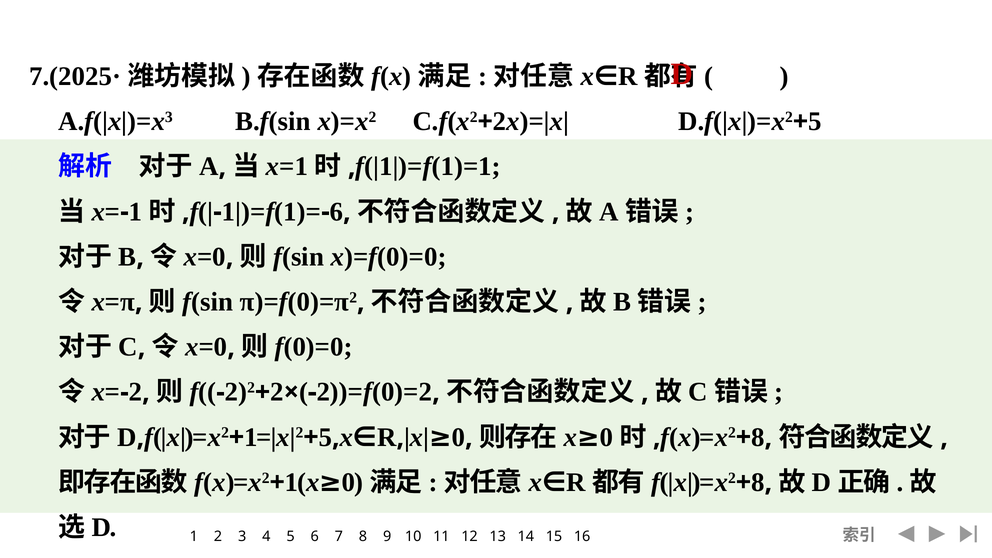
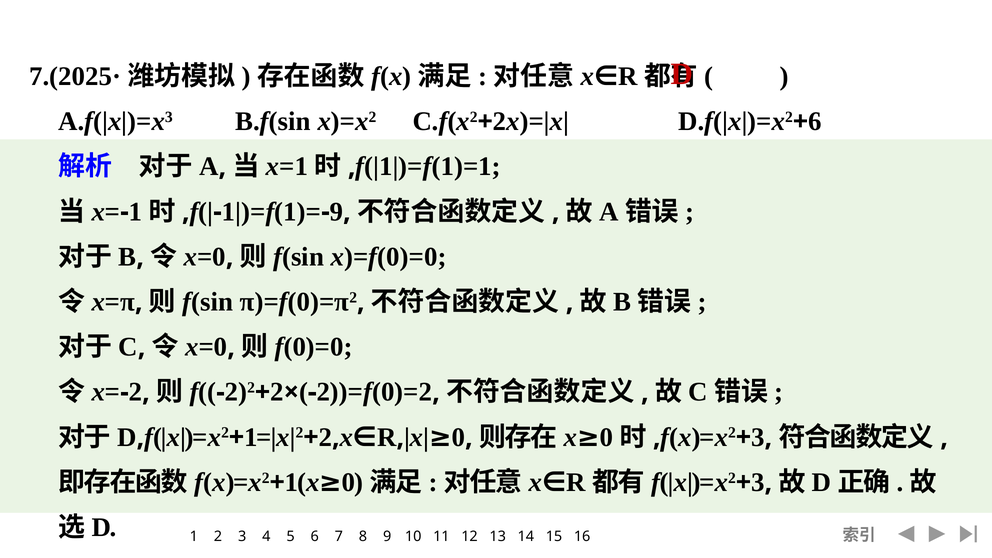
5: 5 -> 6 (815, 121)
6: 6 -> 9 (336, 212)
5: 5 -> 2 (325, 437)
8: 8 -> 3 (758, 437)
8: 8 -> 3 (758, 482)
